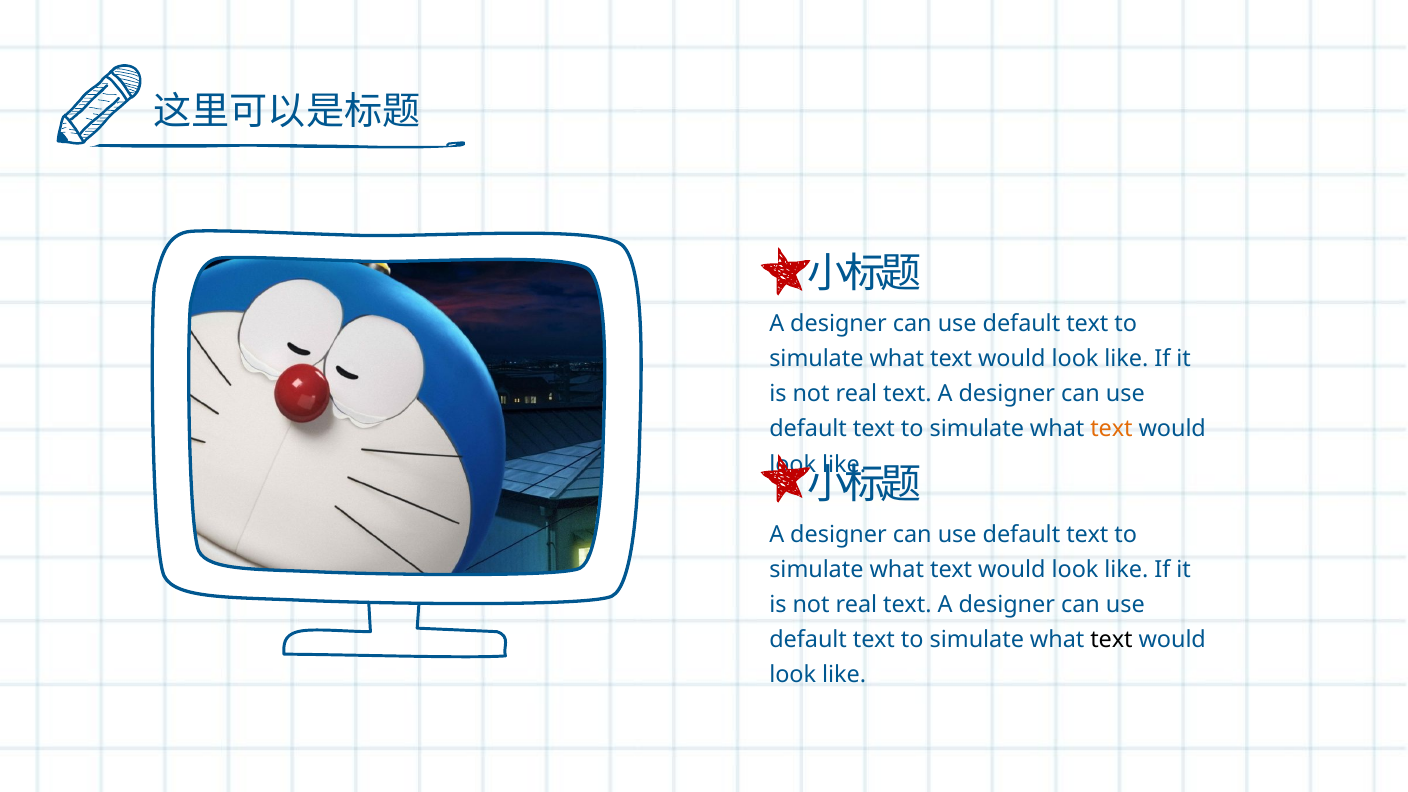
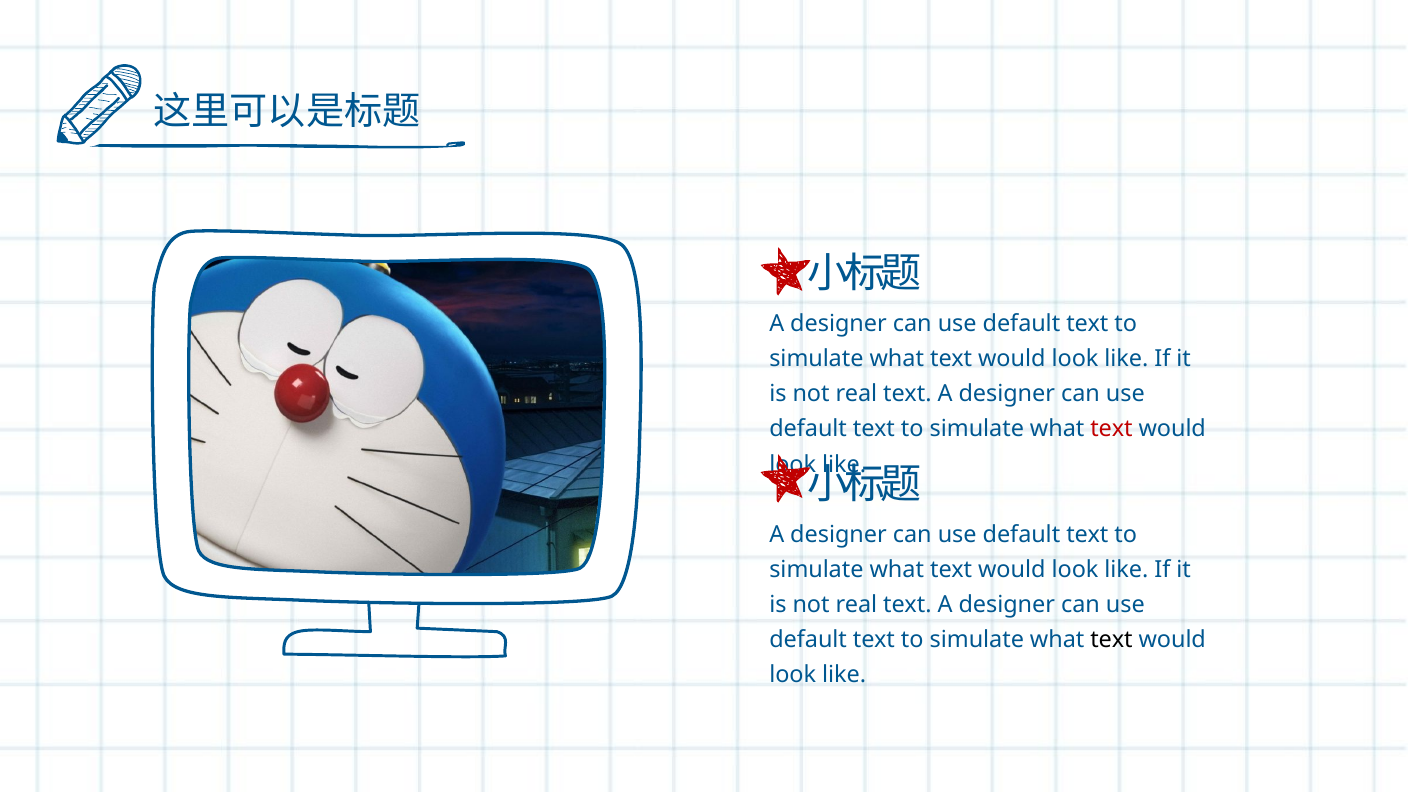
text colour: orange -> red (1111, 429)
